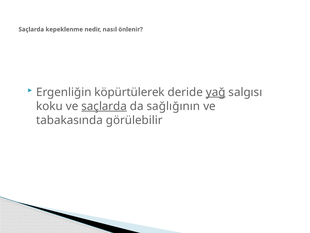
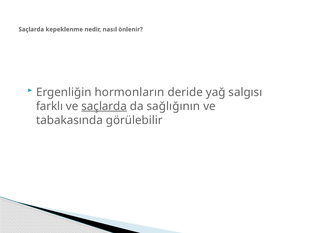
köpürtülerek: köpürtülerek -> hormonların (130, 92)
yağ underline: present -> none (216, 92)
koku: koku -> farklı (50, 106)
